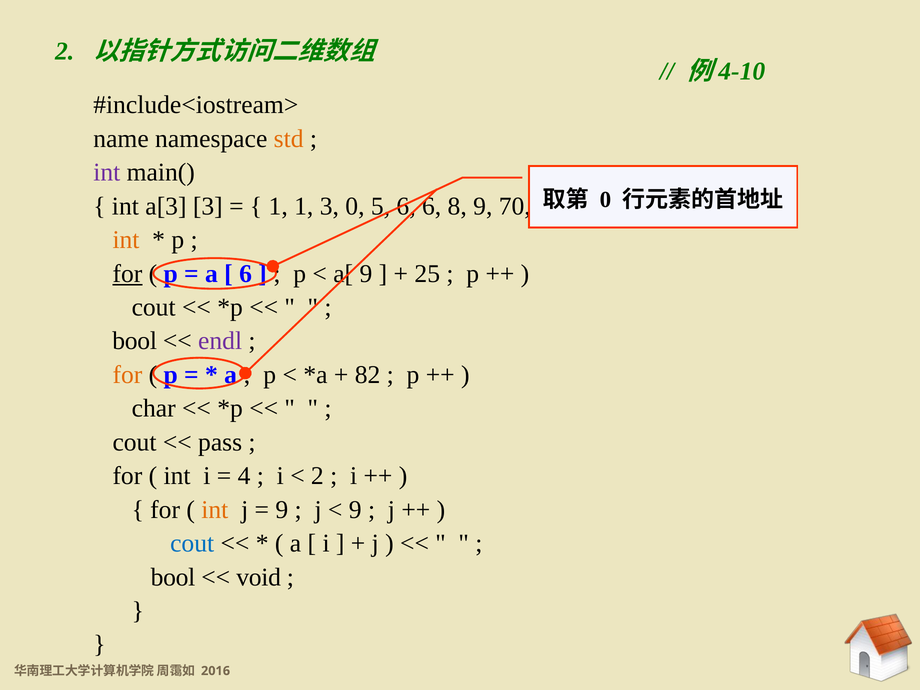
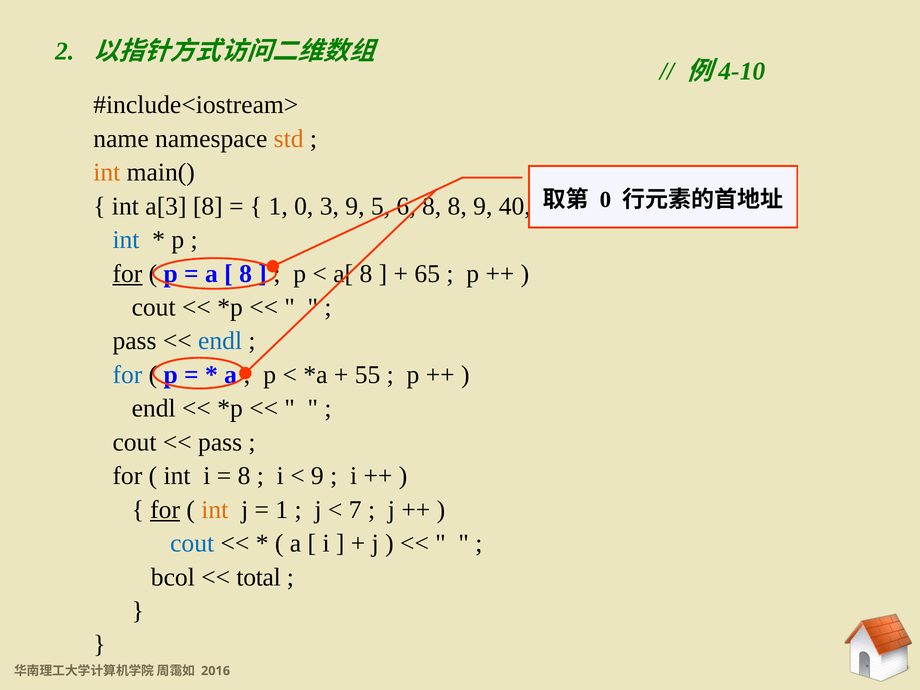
int colour: purple -> orange (107, 172)
a[3 3: 3 -> 8 (208, 206)
1 1: 1 -> 0 (304, 206)
3 0: 0 -> 9 (355, 206)
6 6: 6 -> 8 (432, 206)
70: 70 -> 40 (515, 206)
int colour: orange -> blue (126, 240)
6: 6 -> 8 (246, 274)
a[ 9: 9 -> 8 (366, 274)
25: 25 -> 65 (427, 274)
bool: bool -> pass (135, 341)
endl colour: purple -> blue (220, 341)
for colour: orange -> blue (127, 375)
82: 82 -> 55 (368, 375)
char: char -> endl (154, 408)
4: 4 -> 8 (244, 476)
2: 2 -> 9 (317, 476)
for underline: none -> present (165, 510)
9: 9 -> 1 (282, 510)
9: 9 -> 7 (355, 510)
bool: bool -> bcol (173, 577)
void: void -> total (259, 577)
